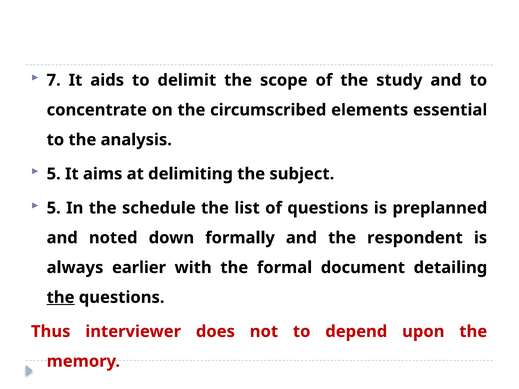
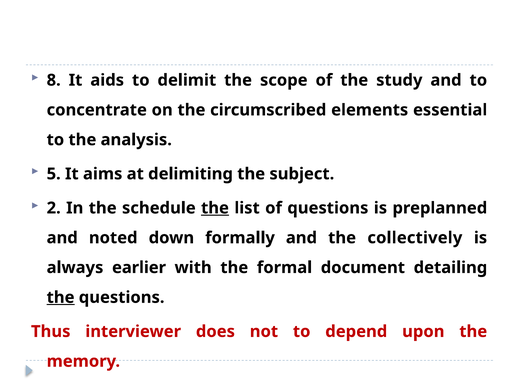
7: 7 -> 8 (54, 80)
5: 5 -> 2 (54, 208)
the underline: none -> present (215, 208)
respondent: respondent -> collectively (415, 238)
